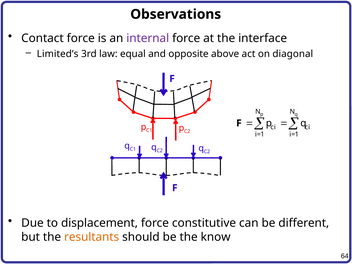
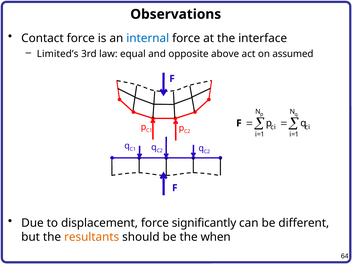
internal colour: purple -> blue (148, 38)
diagonal: diagonal -> assumed (293, 54)
constitutive: constitutive -> significantly (204, 223)
know: know -> when (216, 237)
